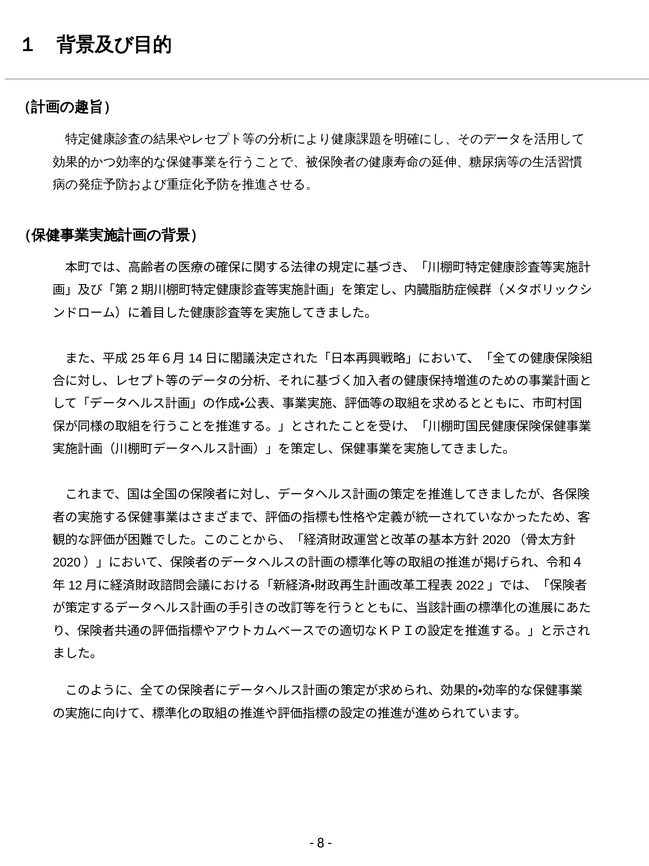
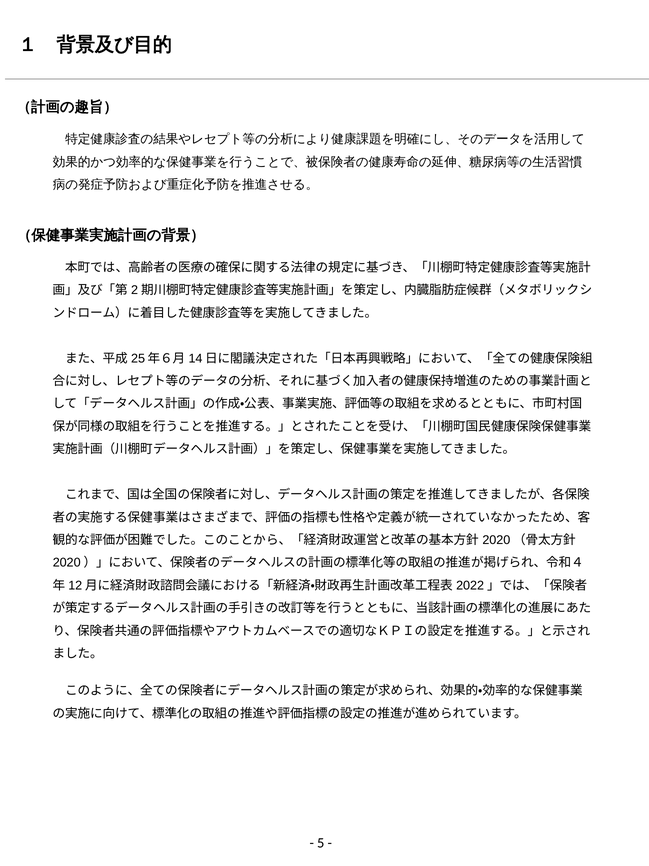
8: 8 -> 5 (321, 842)
